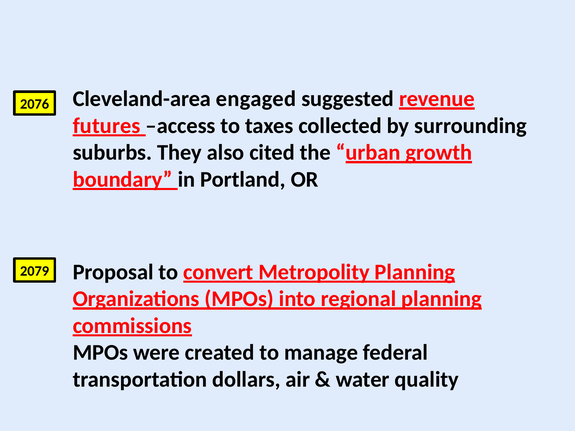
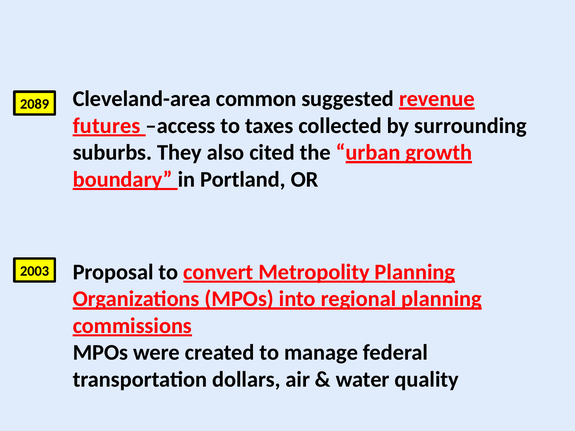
2076: 2076 -> 2089 (35, 104)
engaged: engaged -> common (256, 99)
2079: 2079 -> 2003 (35, 271)
